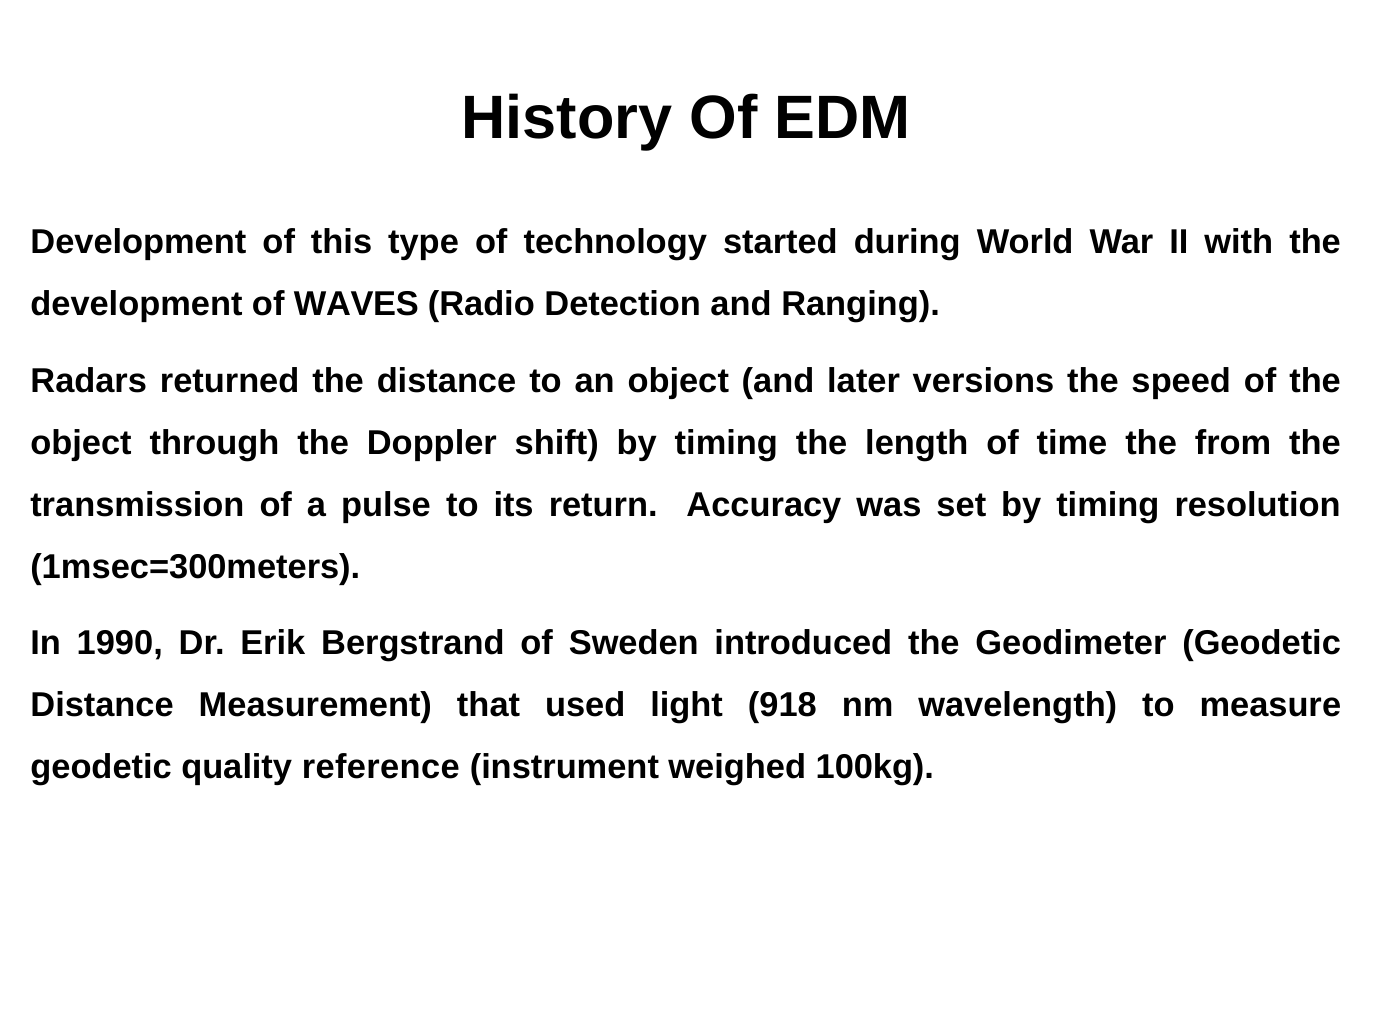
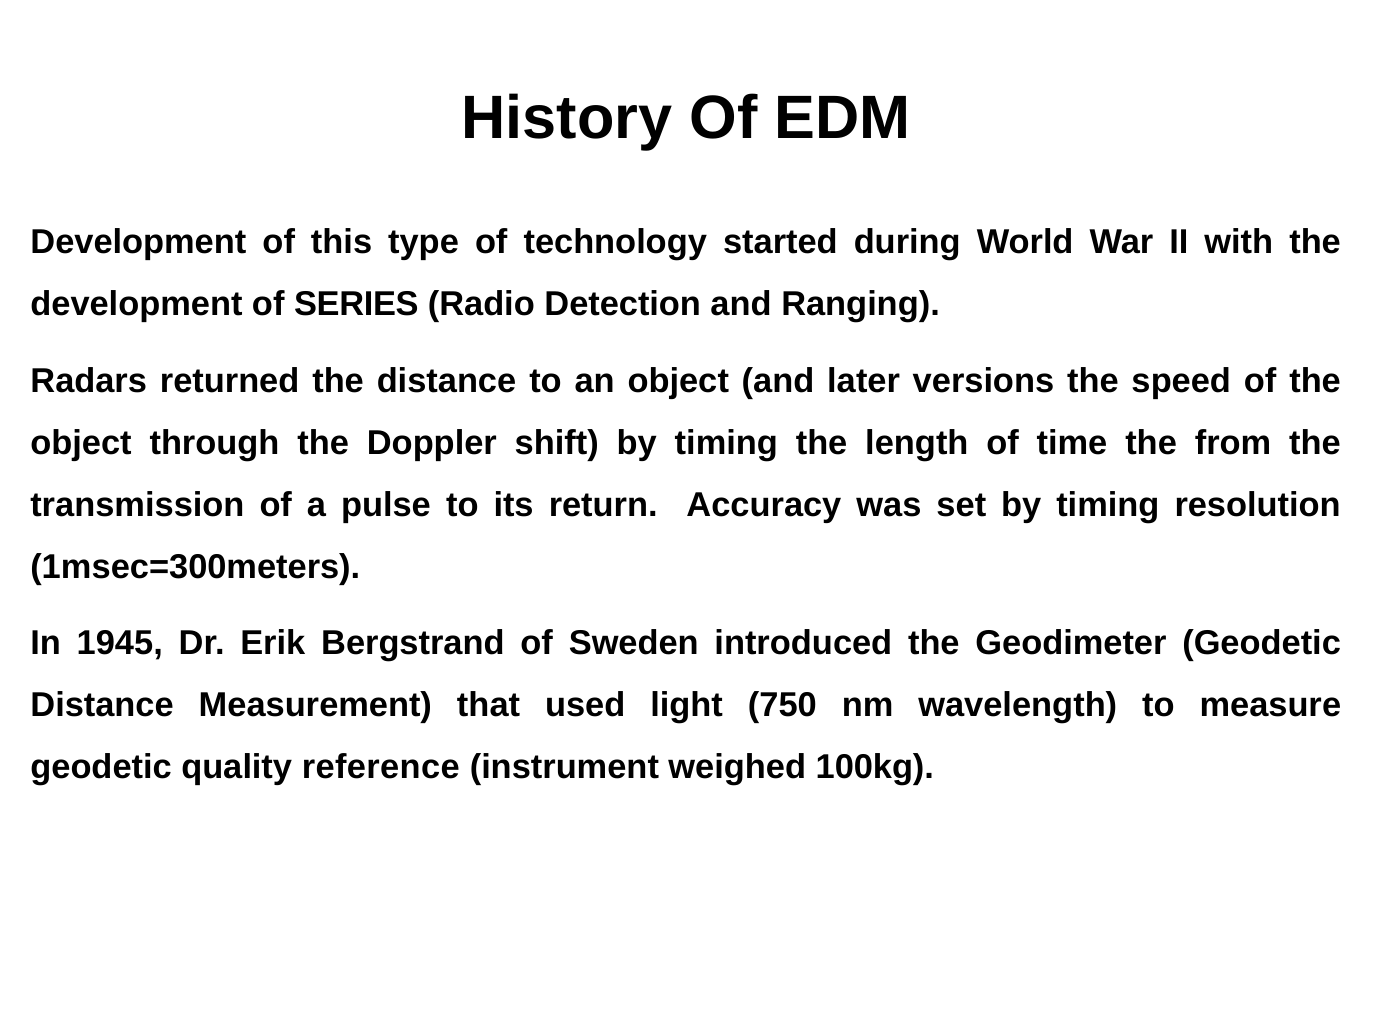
WAVES: WAVES -> SERIES (356, 305)
1990: 1990 -> 1945 (120, 643)
918: 918 -> 750 (782, 705)
